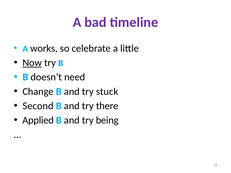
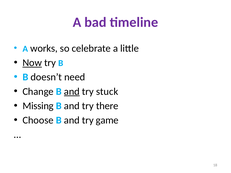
and underline: none -> present (72, 92)
Second: Second -> Missing (38, 106)
Applied: Applied -> Choose (38, 120)
being: being -> game (107, 120)
